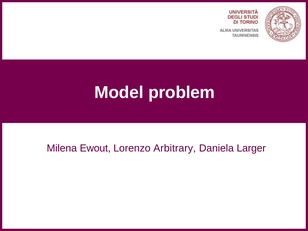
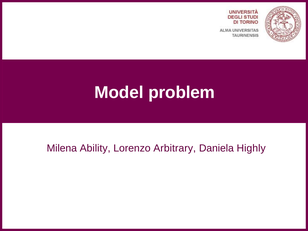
Ewout: Ewout -> Ability (95, 148)
Larger: Larger -> Highly (251, 148)
